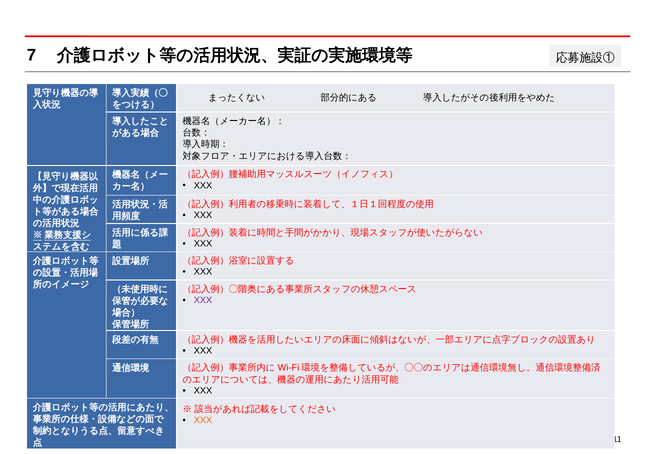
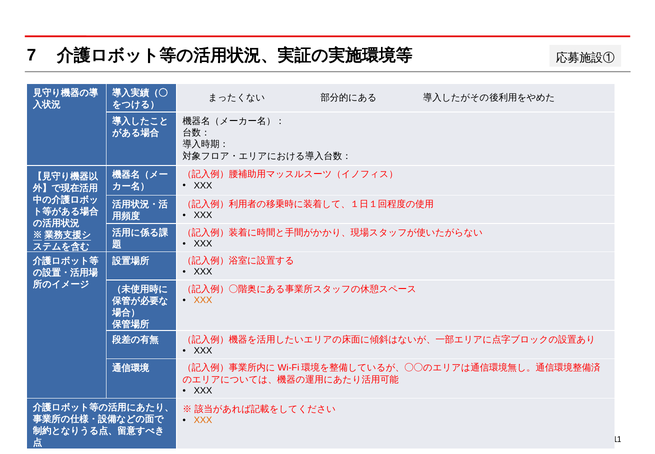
XXX colour: purple -> orange (203, 300)
